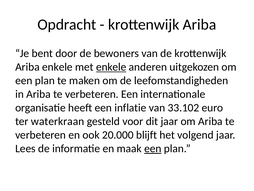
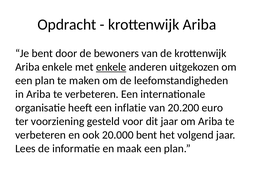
33.102: 33.102 -> 20.200 (183, 107)
waterkraan: waterkraan -> voorziening (58, 121)
20.000 blijft: blijft -> bent (147, 135)
een underline: present -> none (153, 148)
